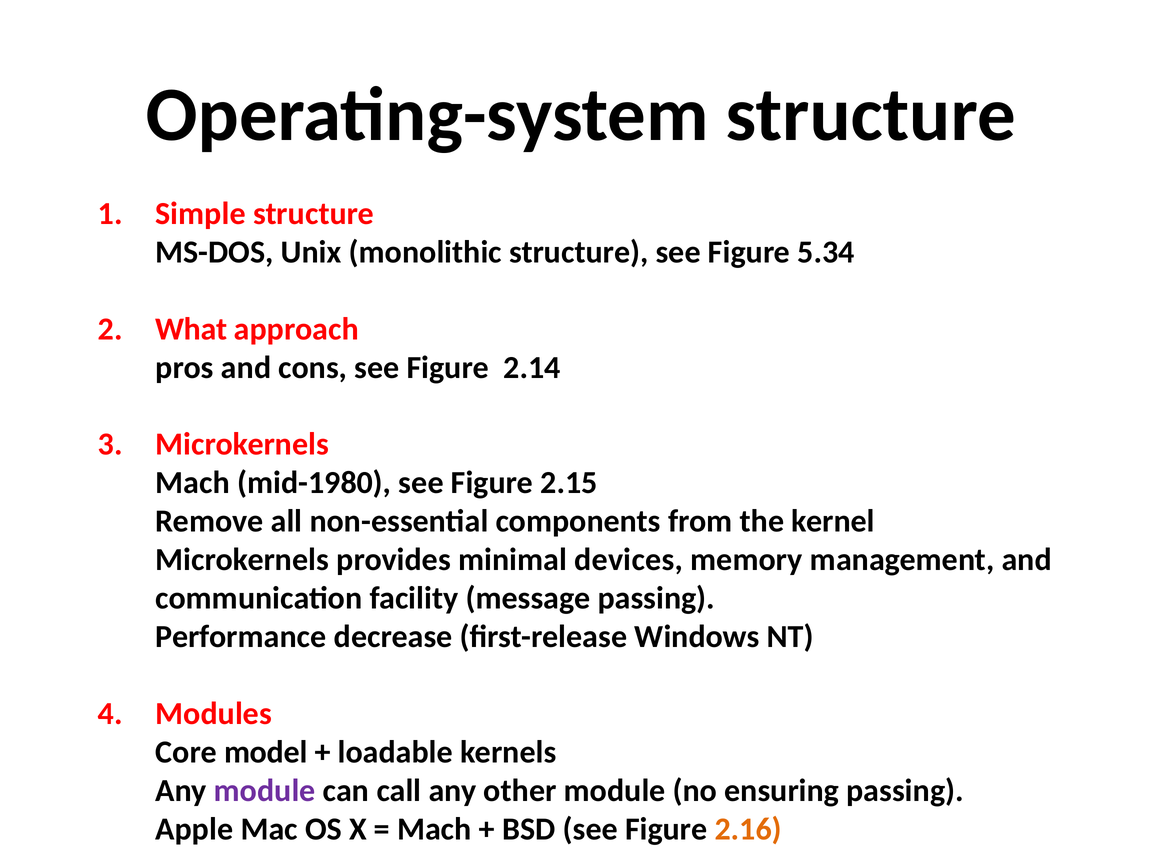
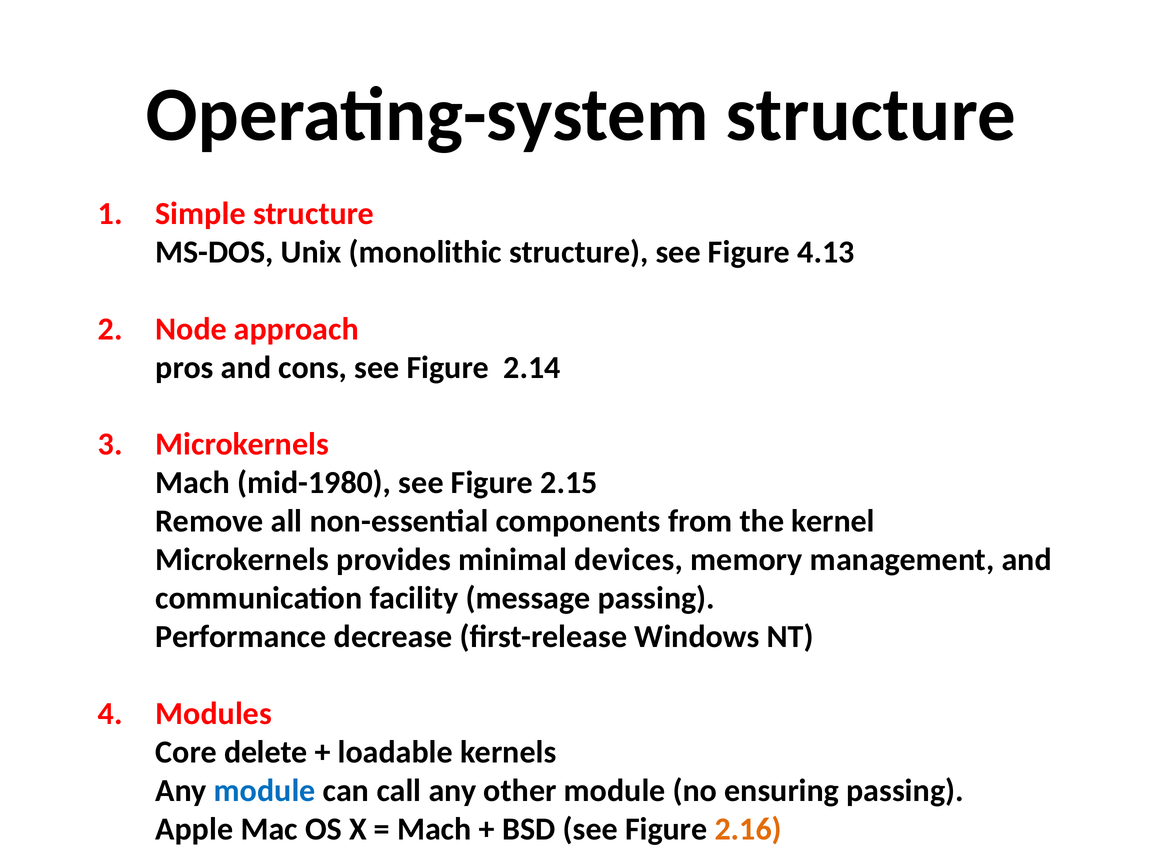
5.34: 5.34 -> 4.13 (826, 252)
What: What -> Node (191, 329)
model: model -> delete (266, 752)
module colour: purple -> blue (265, 790)
